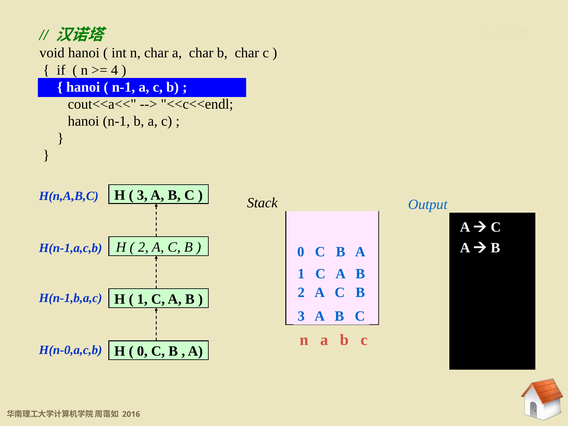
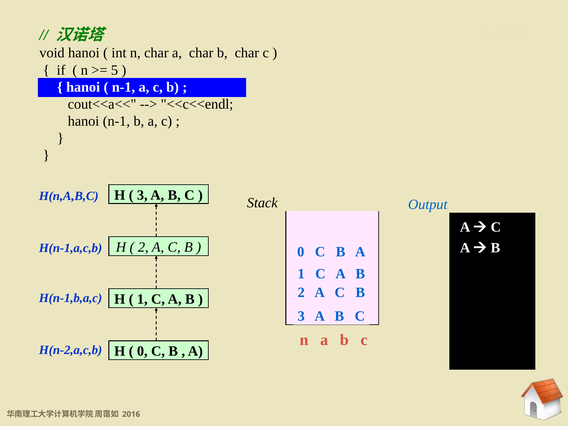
4: 4 -> 5 (115, 70)
H(n-0,a,c,b: H(n-0,a,c,b -> H(n-2,a,c,b (71, 350)
